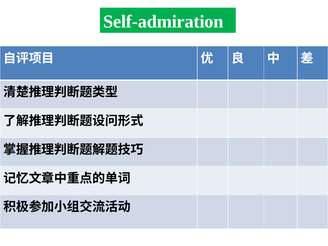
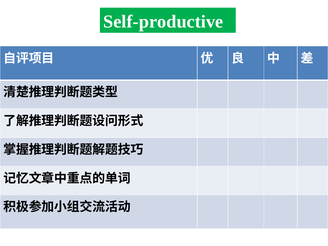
Self-admiration: Self-admiration -> Self-productive (163, 22)
